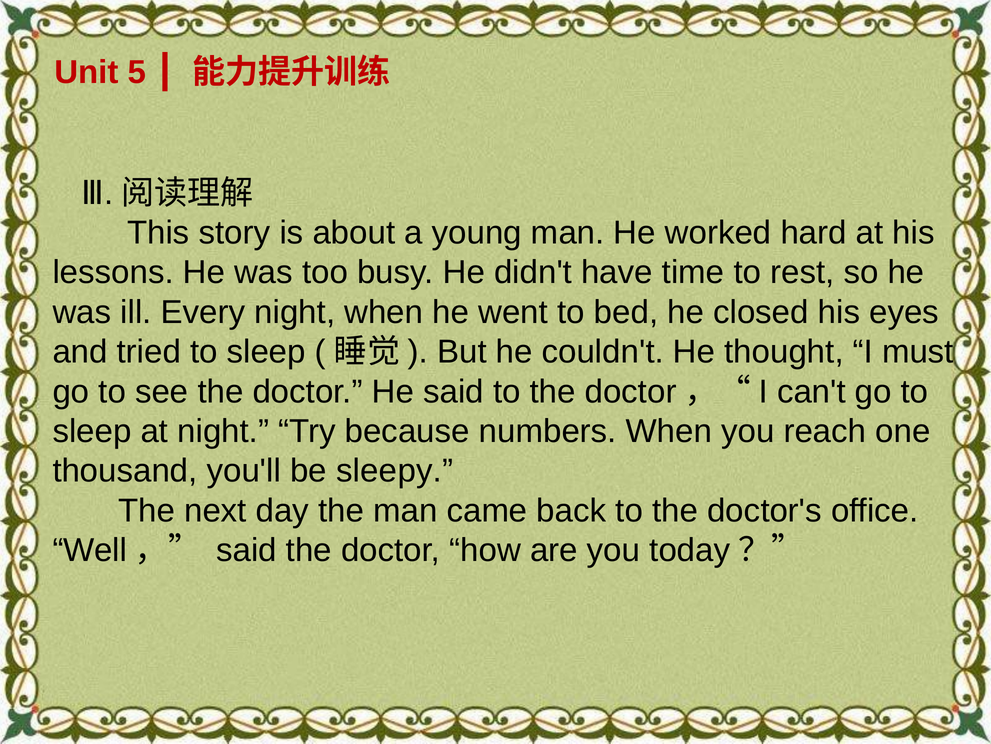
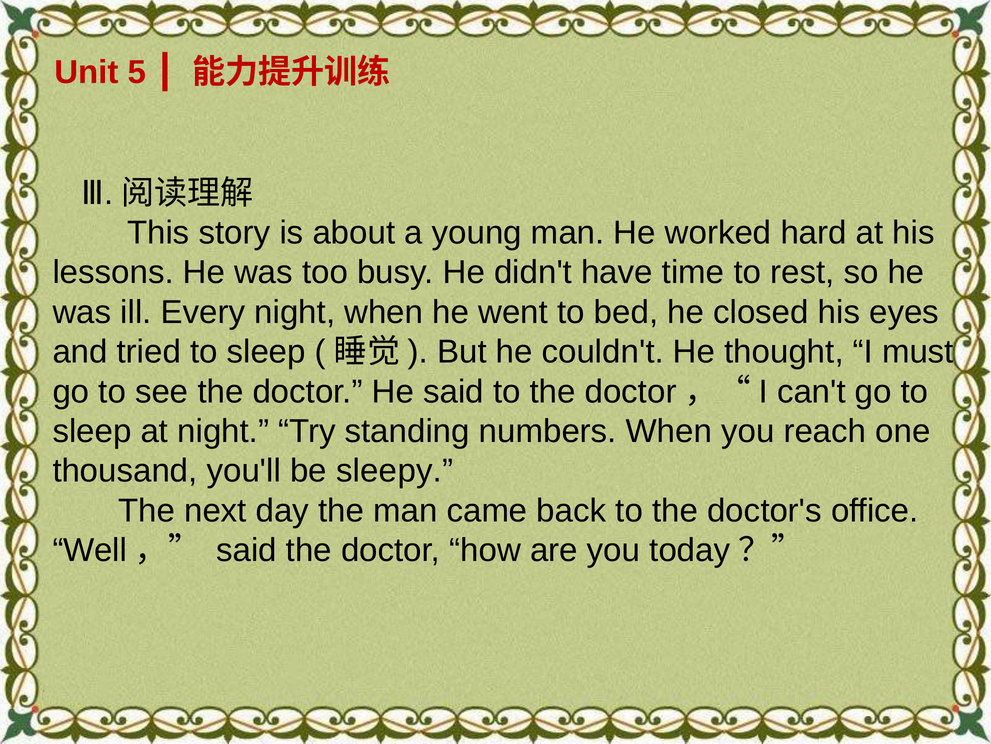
because: because -> standing (407, 431)
